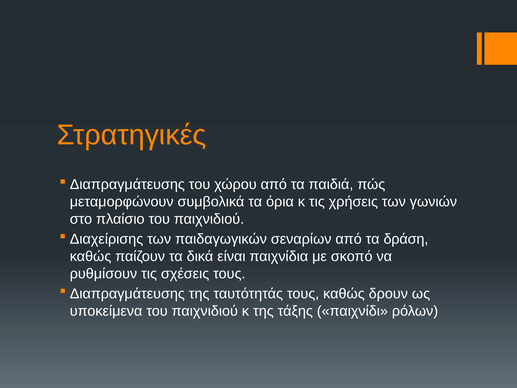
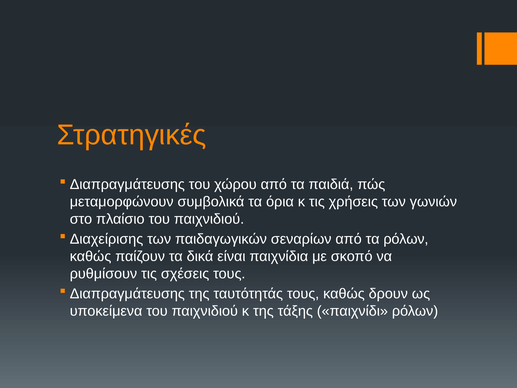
τα δράση: δράση -> ρόλων (406, 239)
